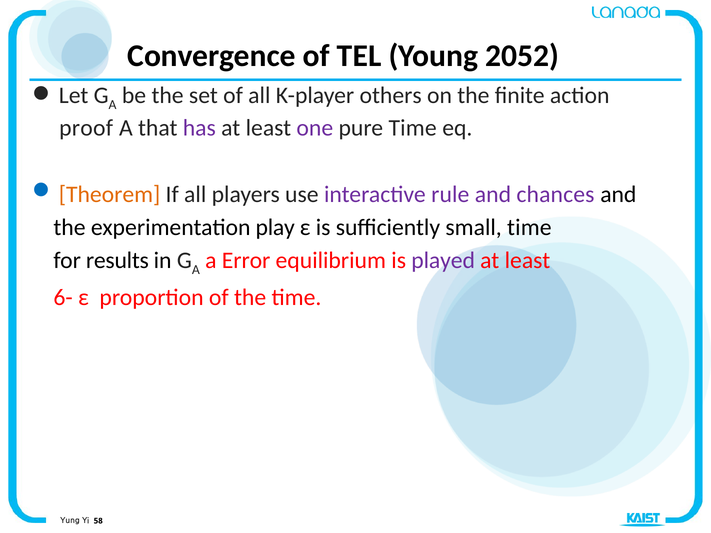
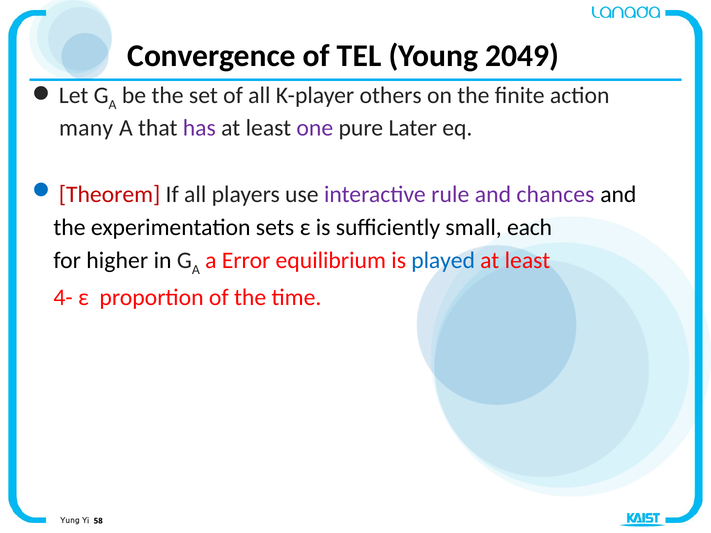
2052: 2052 -> 2049 (522, 56)
proof: proof -> many (86, 128)
pure Time: Time -> Later (413, 128)
Theorem colour: orange -> red (110, 194)
play: play -> sets (275, 228)
small time: time -> each (530, 228)
results: results -> higher (117, 261)
played colour: purple -> blue (443, 261)
6-: 6- -> 4- (63, 298)
